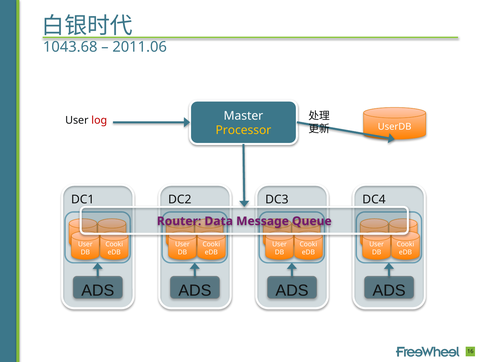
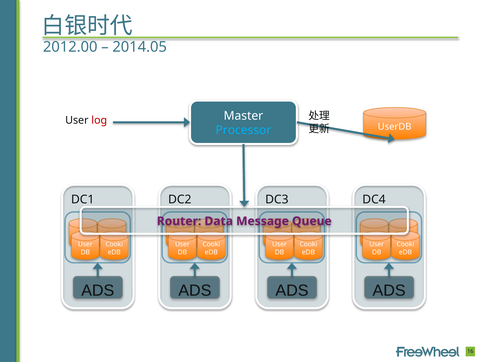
1043.68: 1043.68 -> 2012.00 (70, 47)
2011.06: 2011.06 -> 2014.05 (140, 47)
Processor colour: yellow -> light blue (243, 130)
